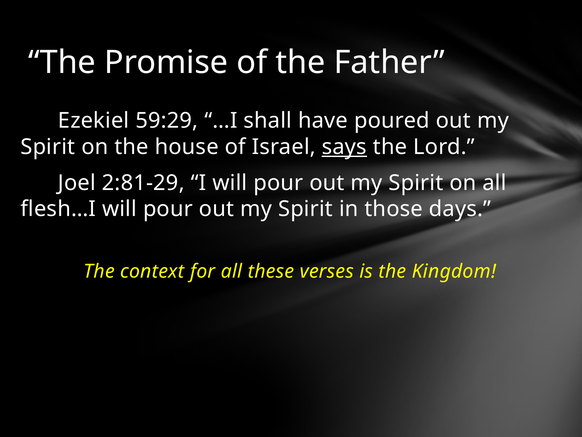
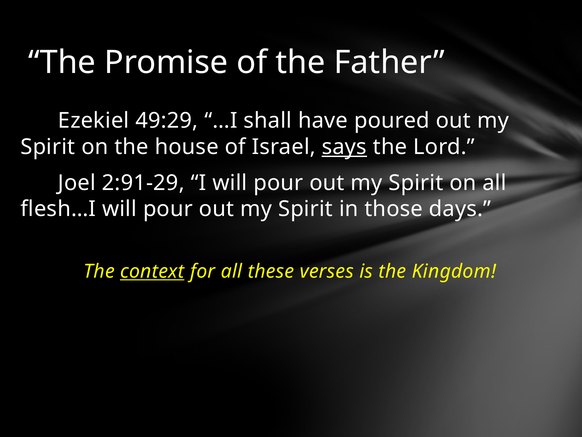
59:29: 59:29 -> 49:29 (167, 120)
2:81-29: 2:81-29 -> 2:91-29 (143, 183)
context underline: none -> present (152, 271)
